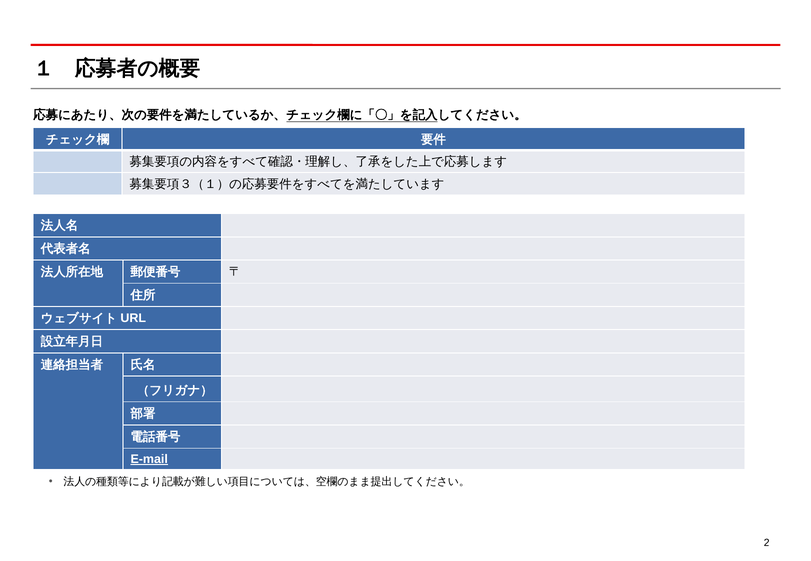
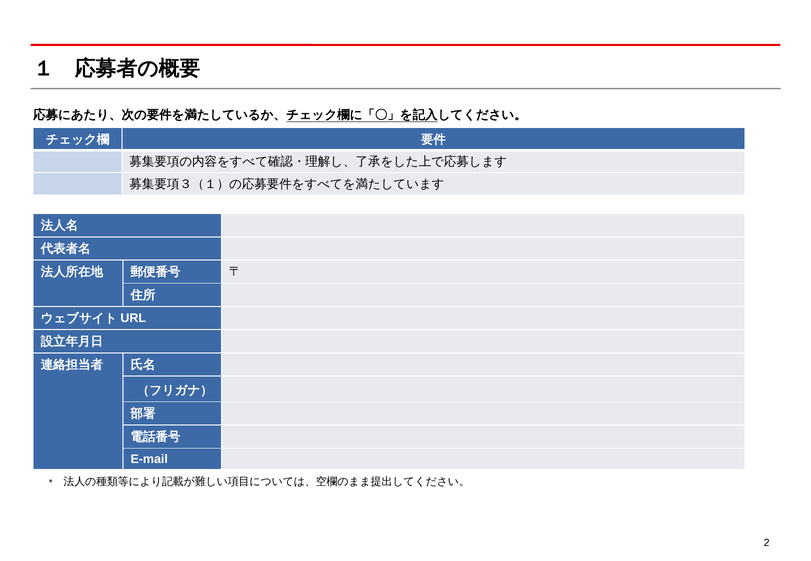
E-mail underline: present -> none (149, 460)
